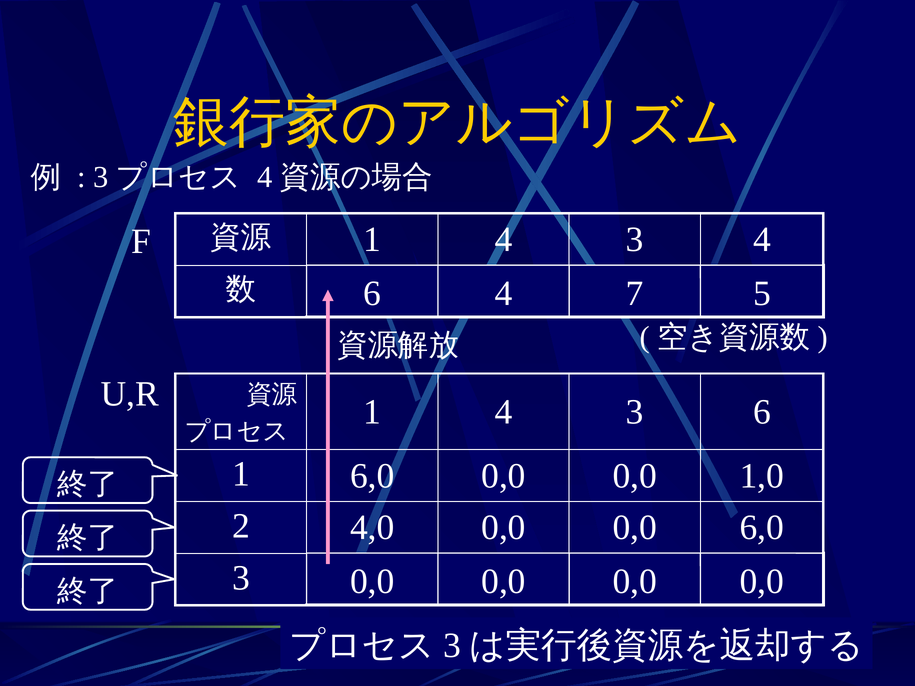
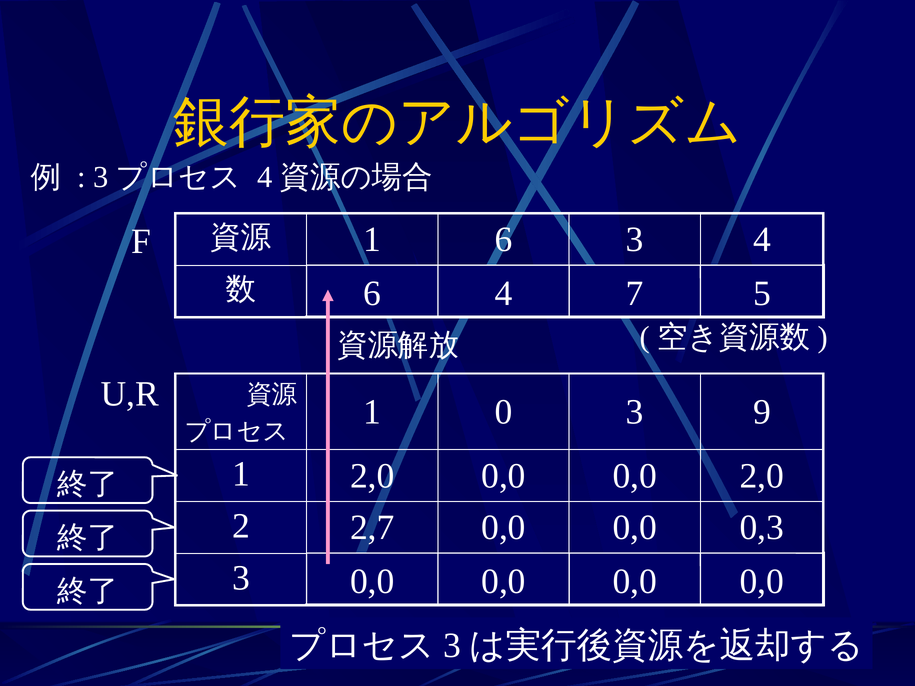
4: 4 -> 6 (504, 240)
4: 4 -> 0 (504, 412)
3 6: 6 -> 9 (762, 412)
1 6,0: 6,0 -> 2,0 (372, 476)
0,0 1,0: 1,0 -> 2,0 (762, 476)
4,0: 4,0 -> 2,7 (372, 528)
0,0 6,0: 6,0 -> 0,3 (762, 528)
